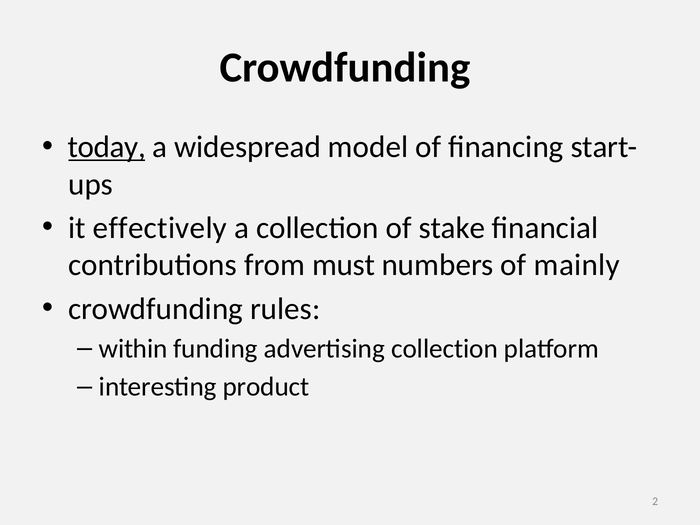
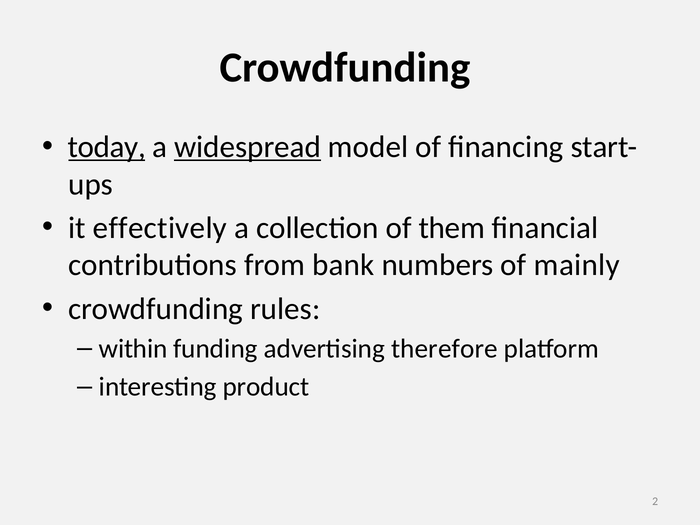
widespread underline: none -> present (248, 147)
stake: stake -> them (452, 228)
must: must -> bank (343, 265)
advertising collection: collection -> therefore (444, 349)
